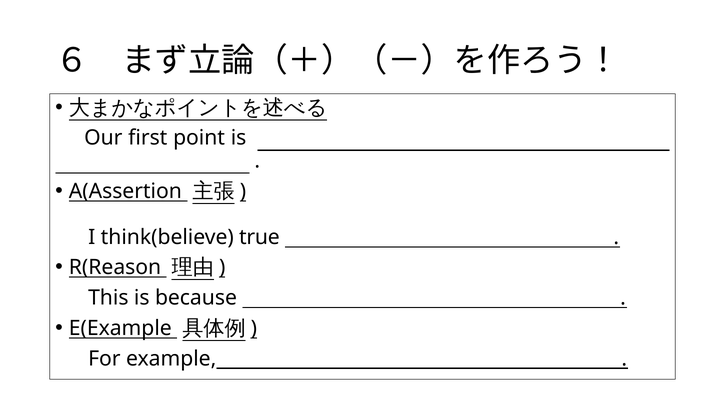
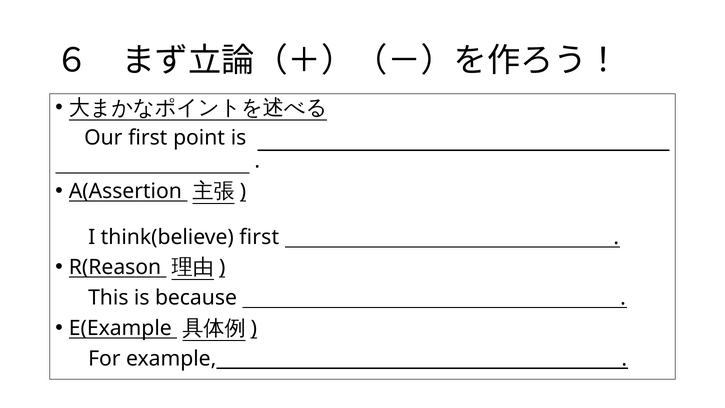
think(believe true: true -> first (259, 237)
